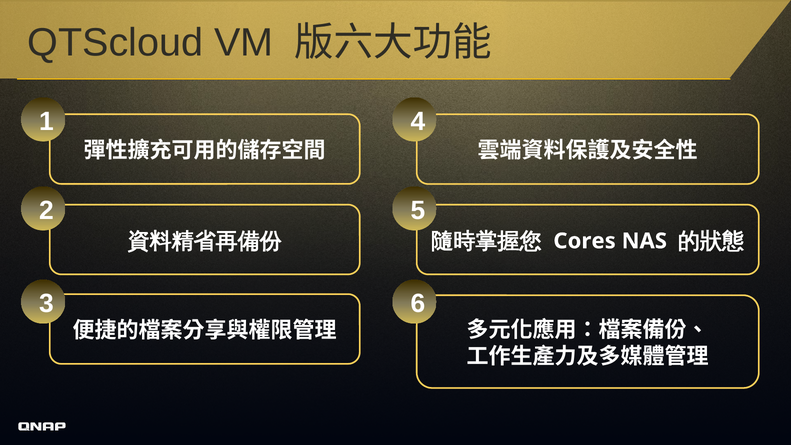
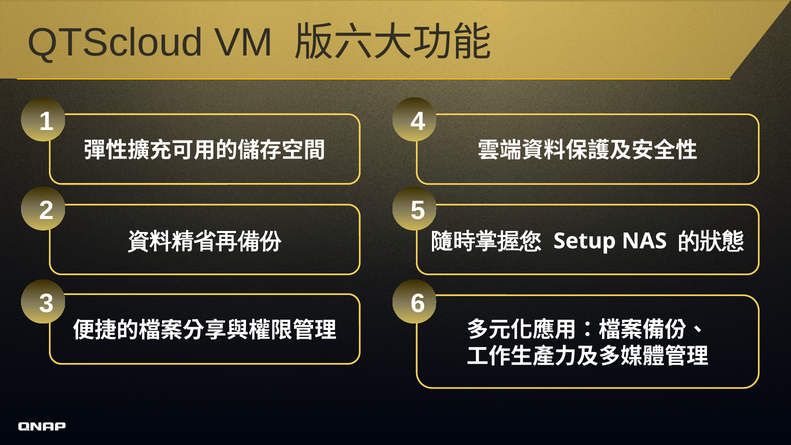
Cores: Cores -> Setup (585, 241)
